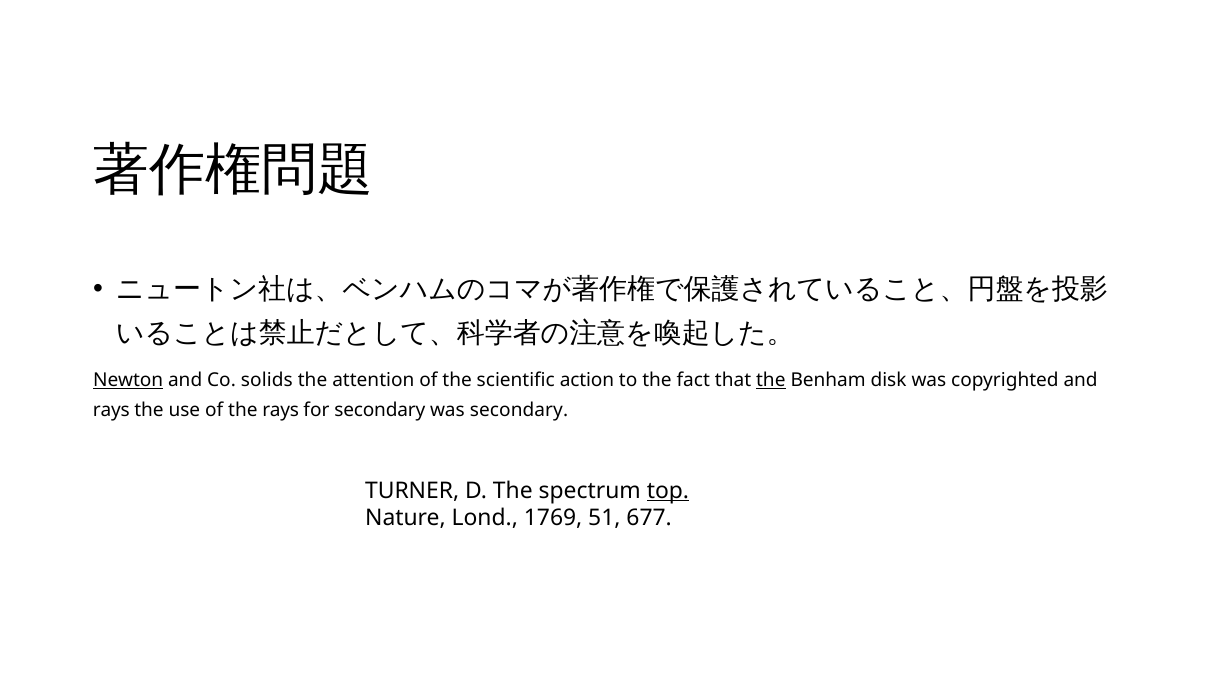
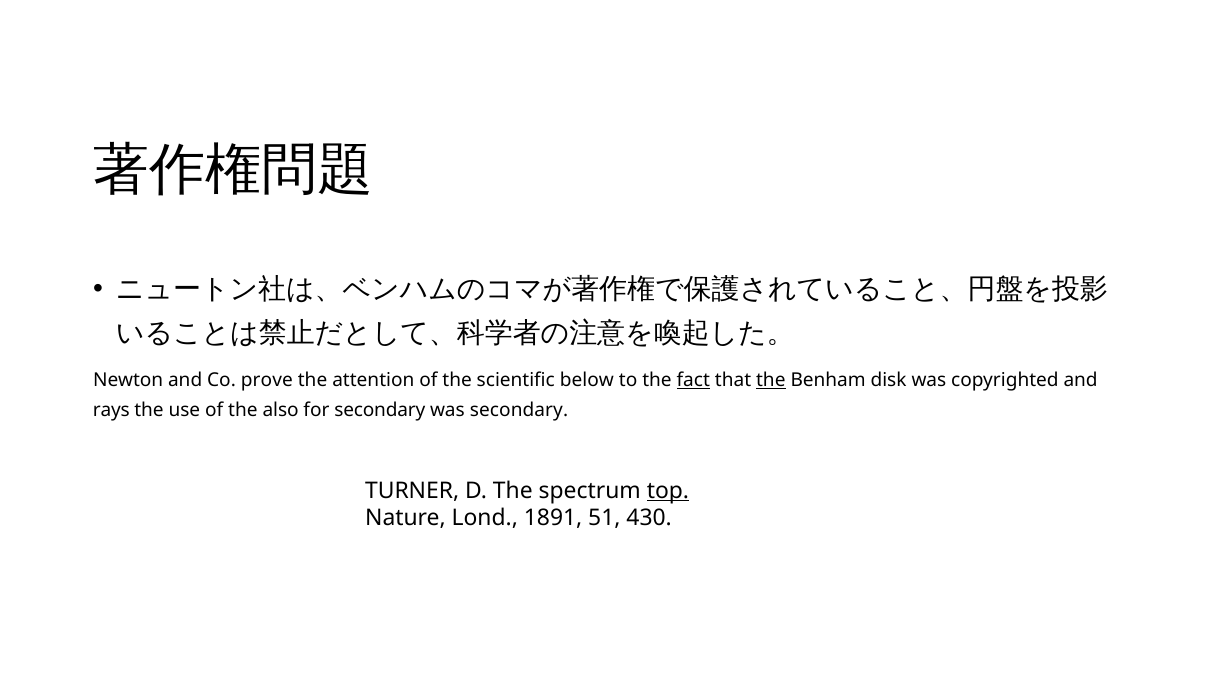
Newton underline: present -> none (128, 380)
solids: solids -> prove (267, 380)
action: action -> below (587, 380)
fact underline: none -> present (693, 380)
the rays: rays -> also (281, 410)
1769: 1769 -> 1891 (553, 518)
677: 677 -> 430 (649, 518)
